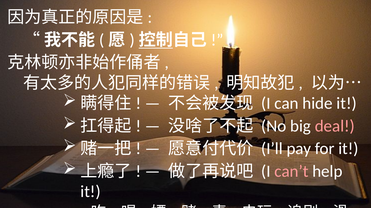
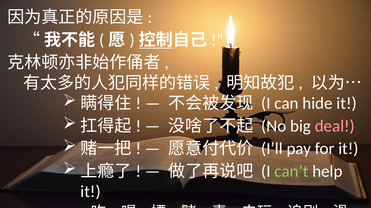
can’t colour: pink -> light green (291, 172)
